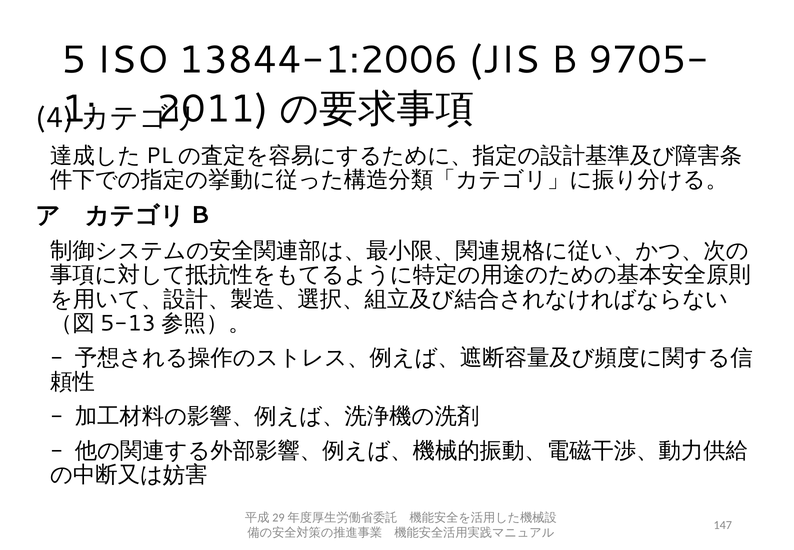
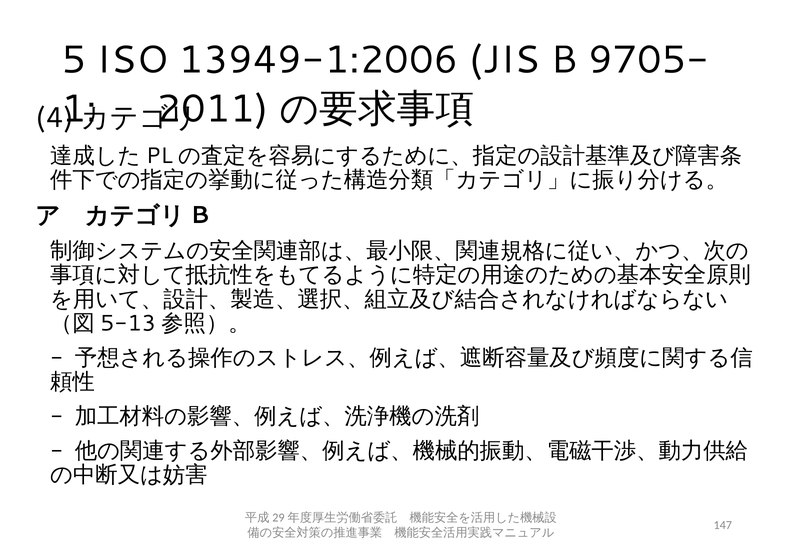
13844-1:2006: 13844-1:2006 -> 13949-1:2006 (319, 60)
